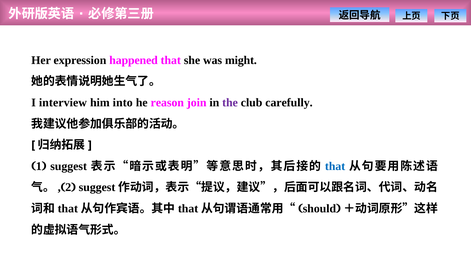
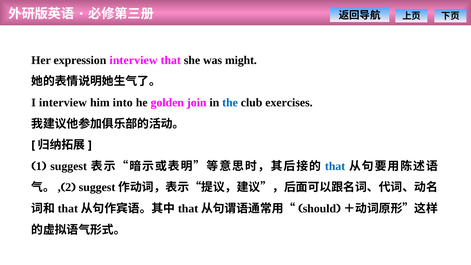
expression happened: happened -> interview (133, 60)
reason: reason -> golden (167, 103)
the colour: purple -> blue (230, 103)
carefully: carefully -> exercises (289, 103)
